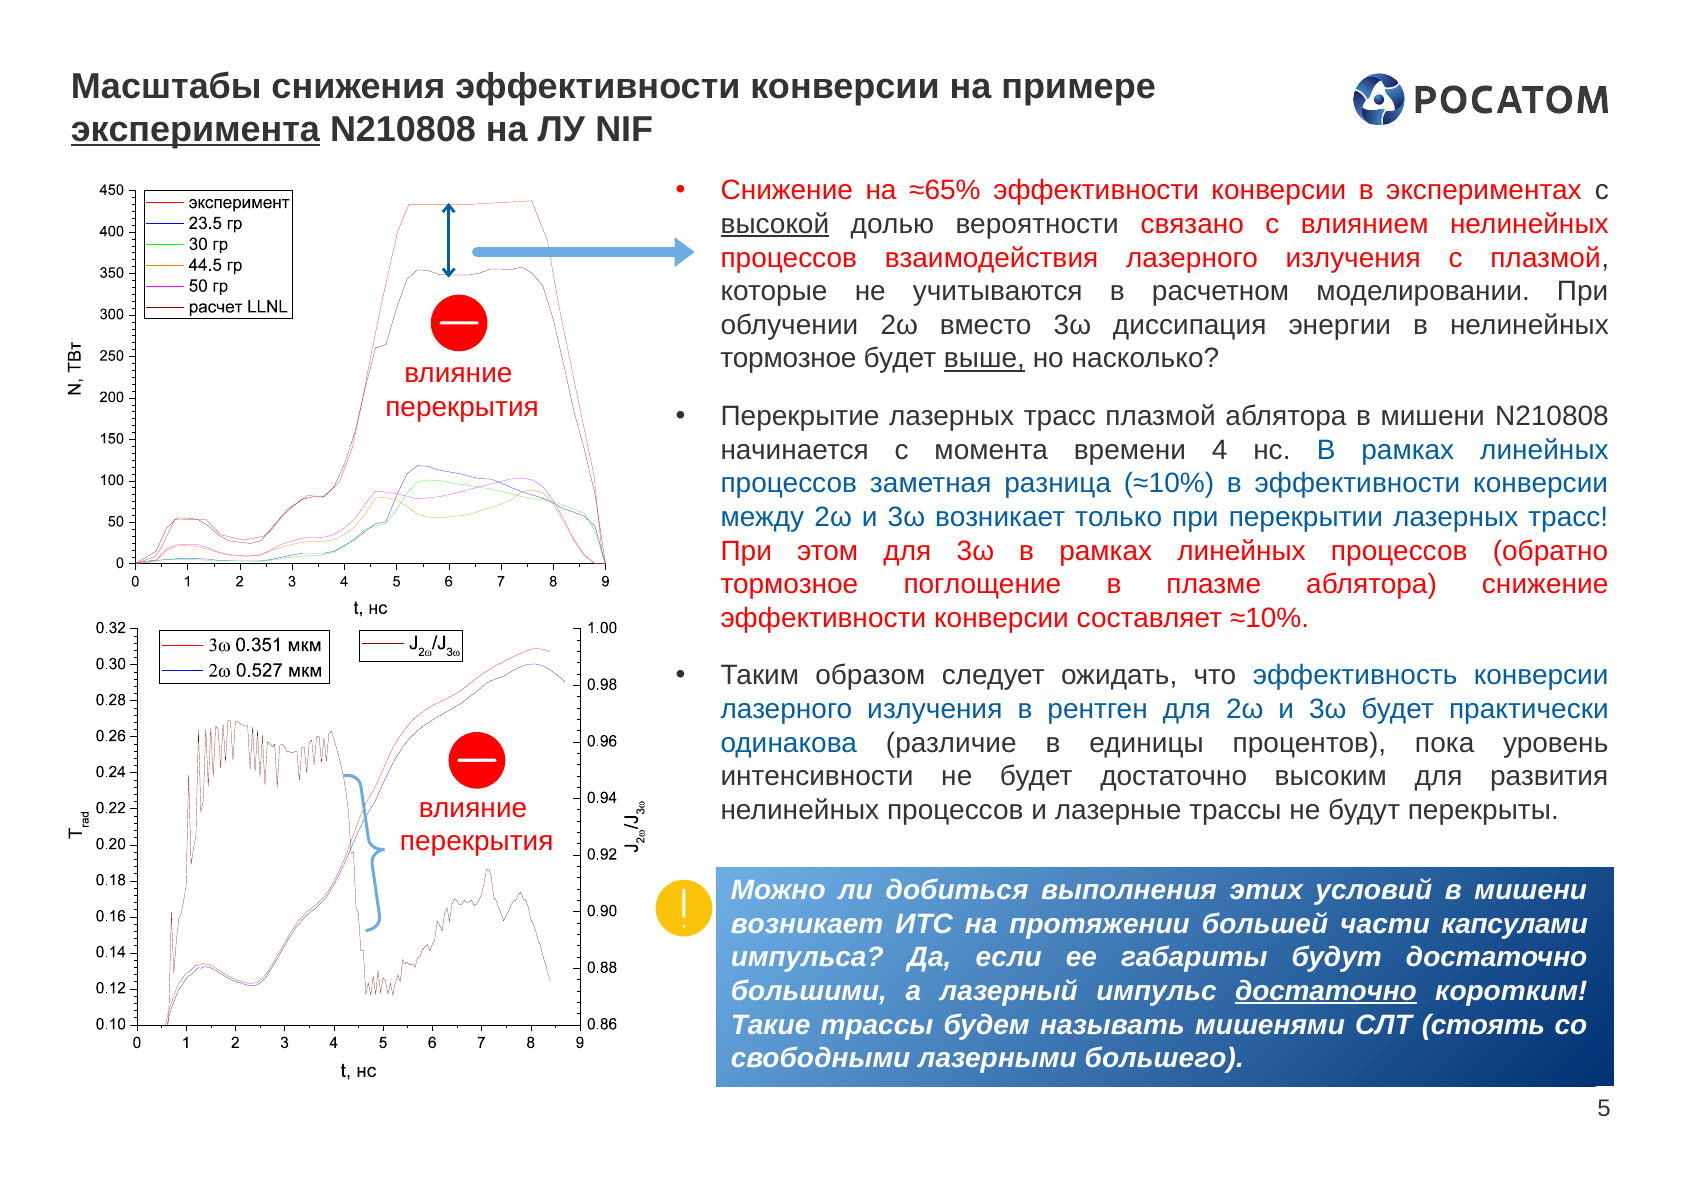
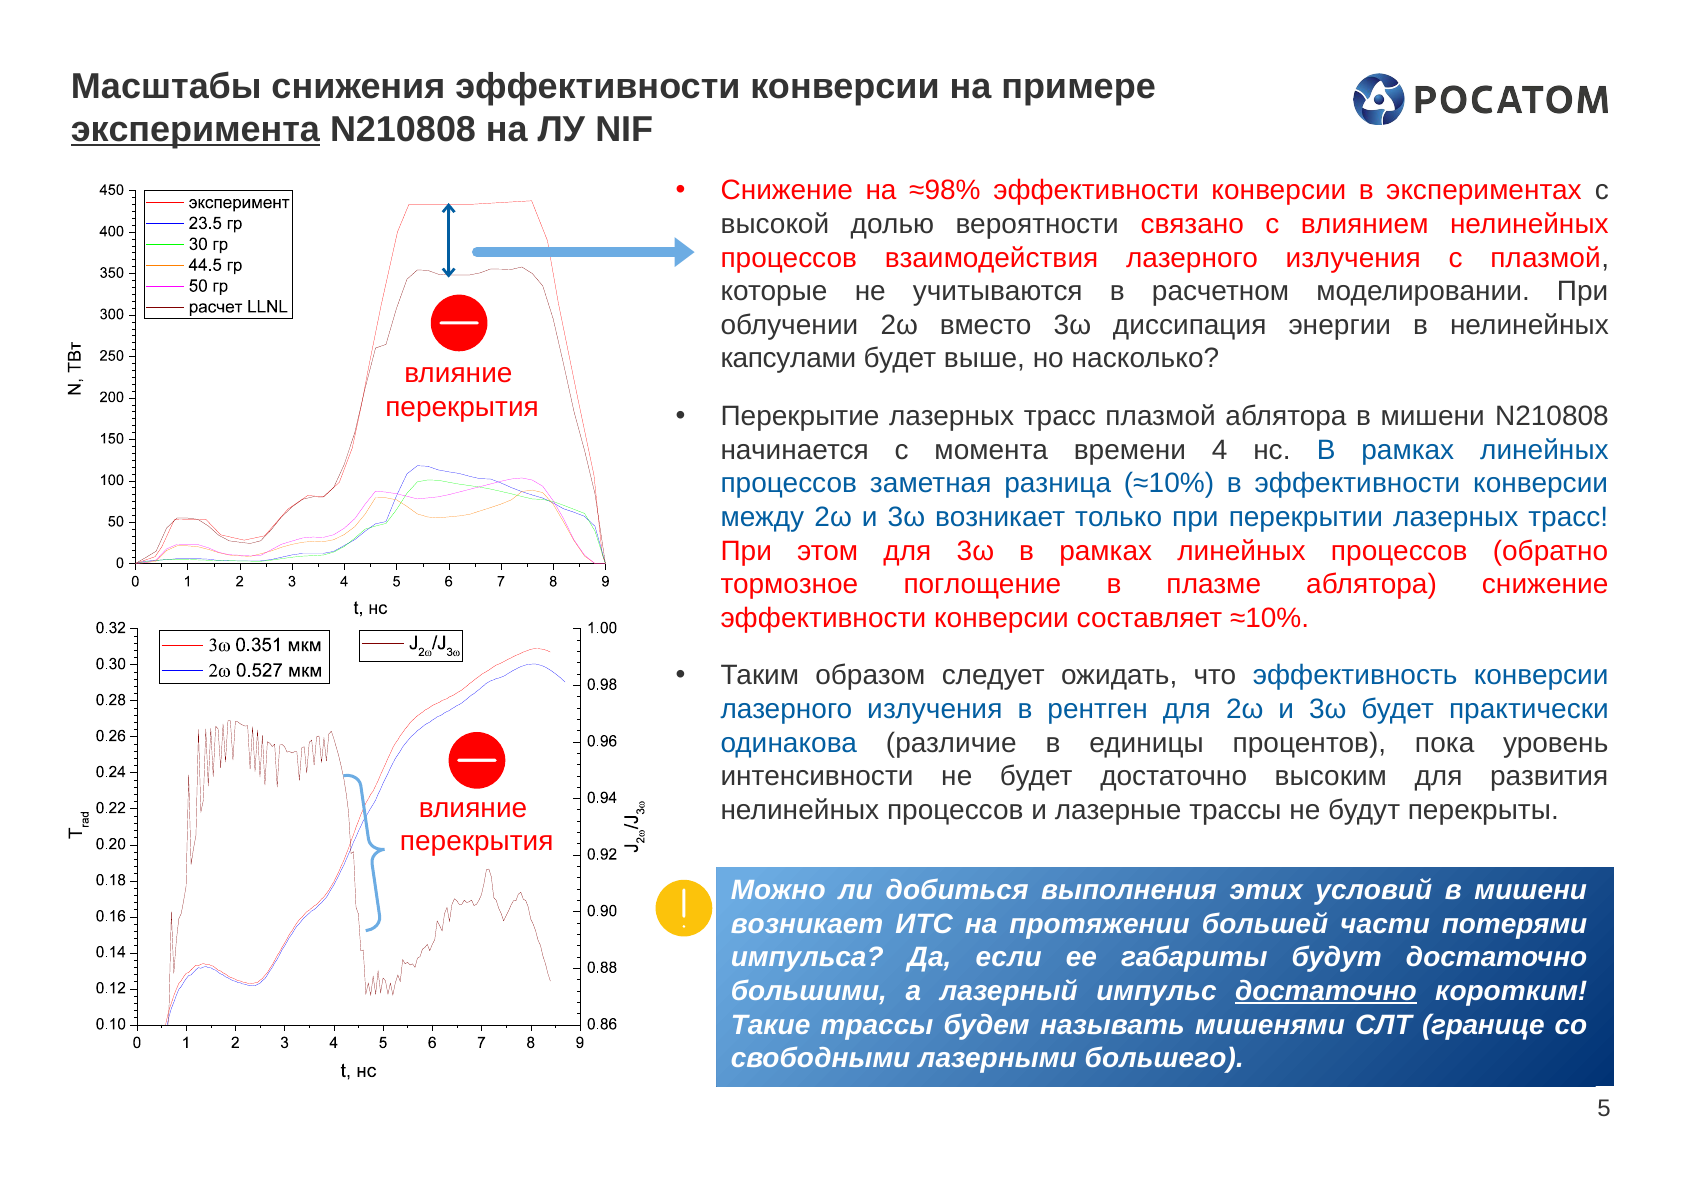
≈65%: ≈65% -> ≈98% (945, 191)
высокой underline: present -> none (775, 224)
тормозное: тормозное -> капсулами (788, 359)
выше underline: present -> none (984, 359)
капсулами: капсулами -> потерями (1515, 925)
стоять: стоять -> границе (1483, 1025)
